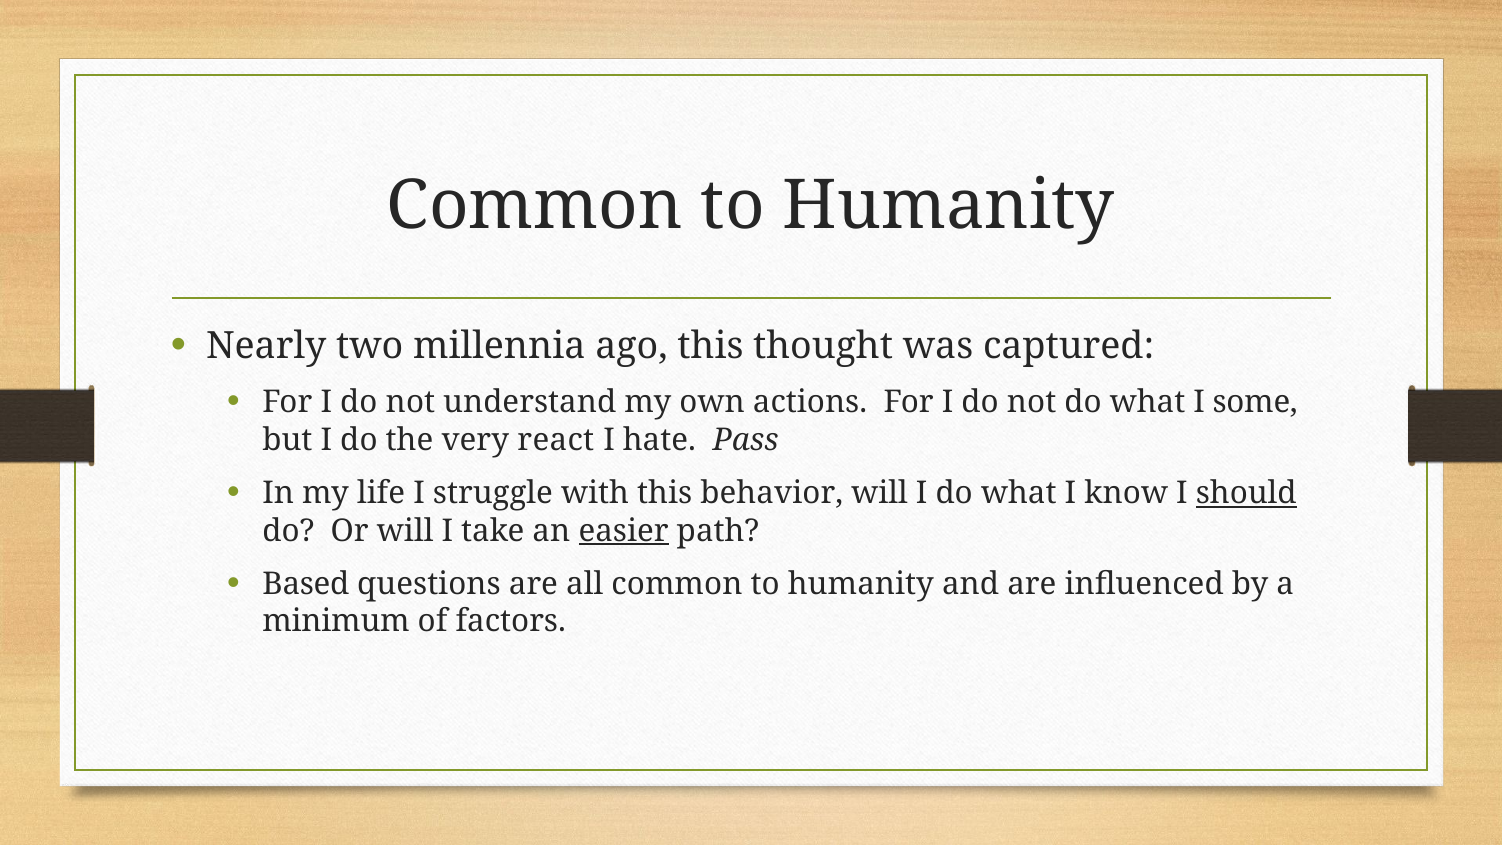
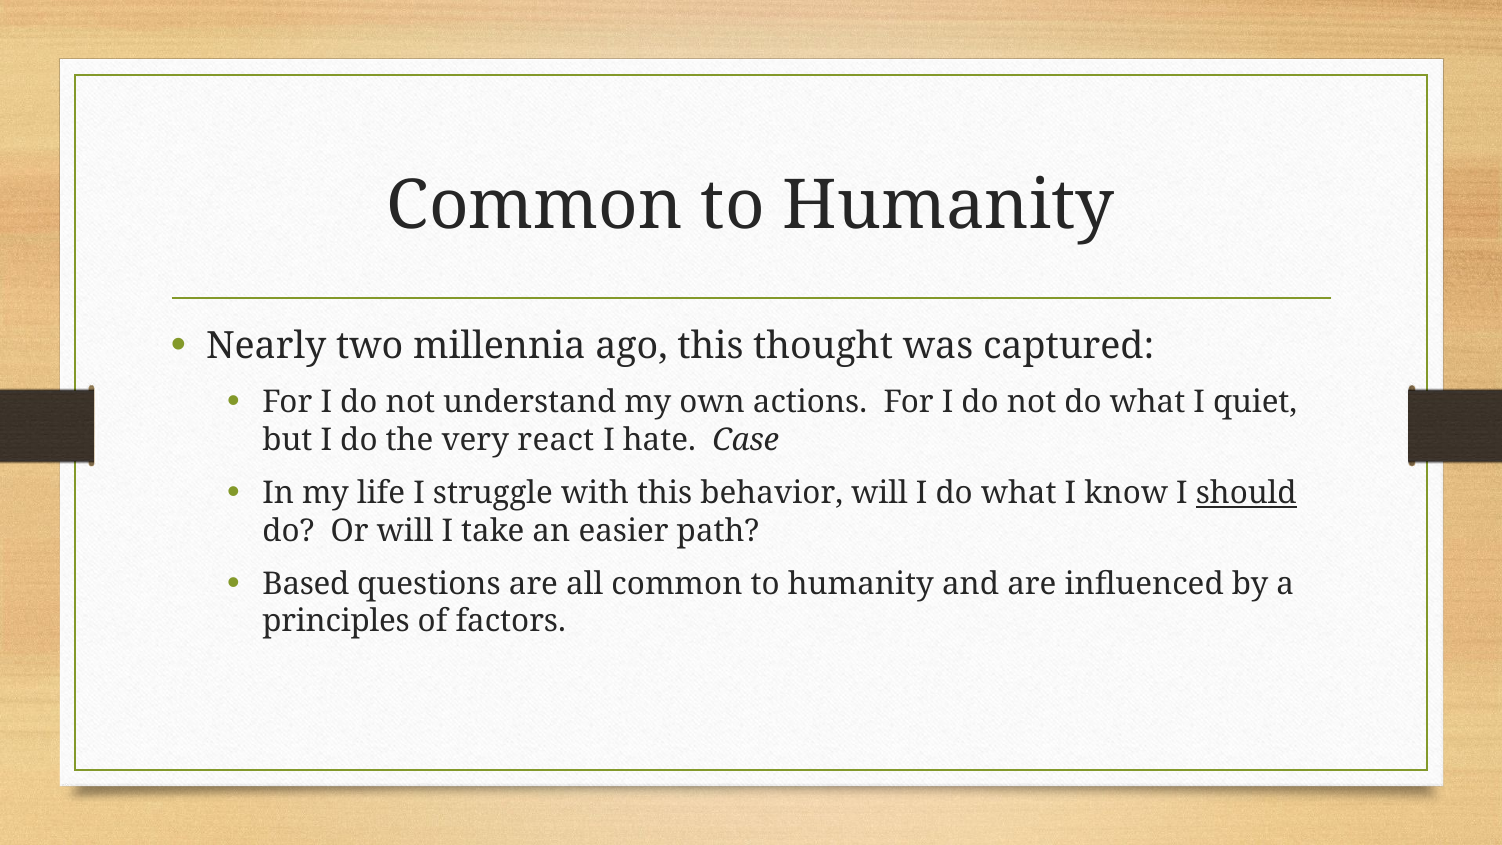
some: some -> quiet (1255, 402)
Pass: Pass -> Case (746, 440)
easier underline: present -> none (624, 531)
minimum: minimum -> principles (336, 621)
